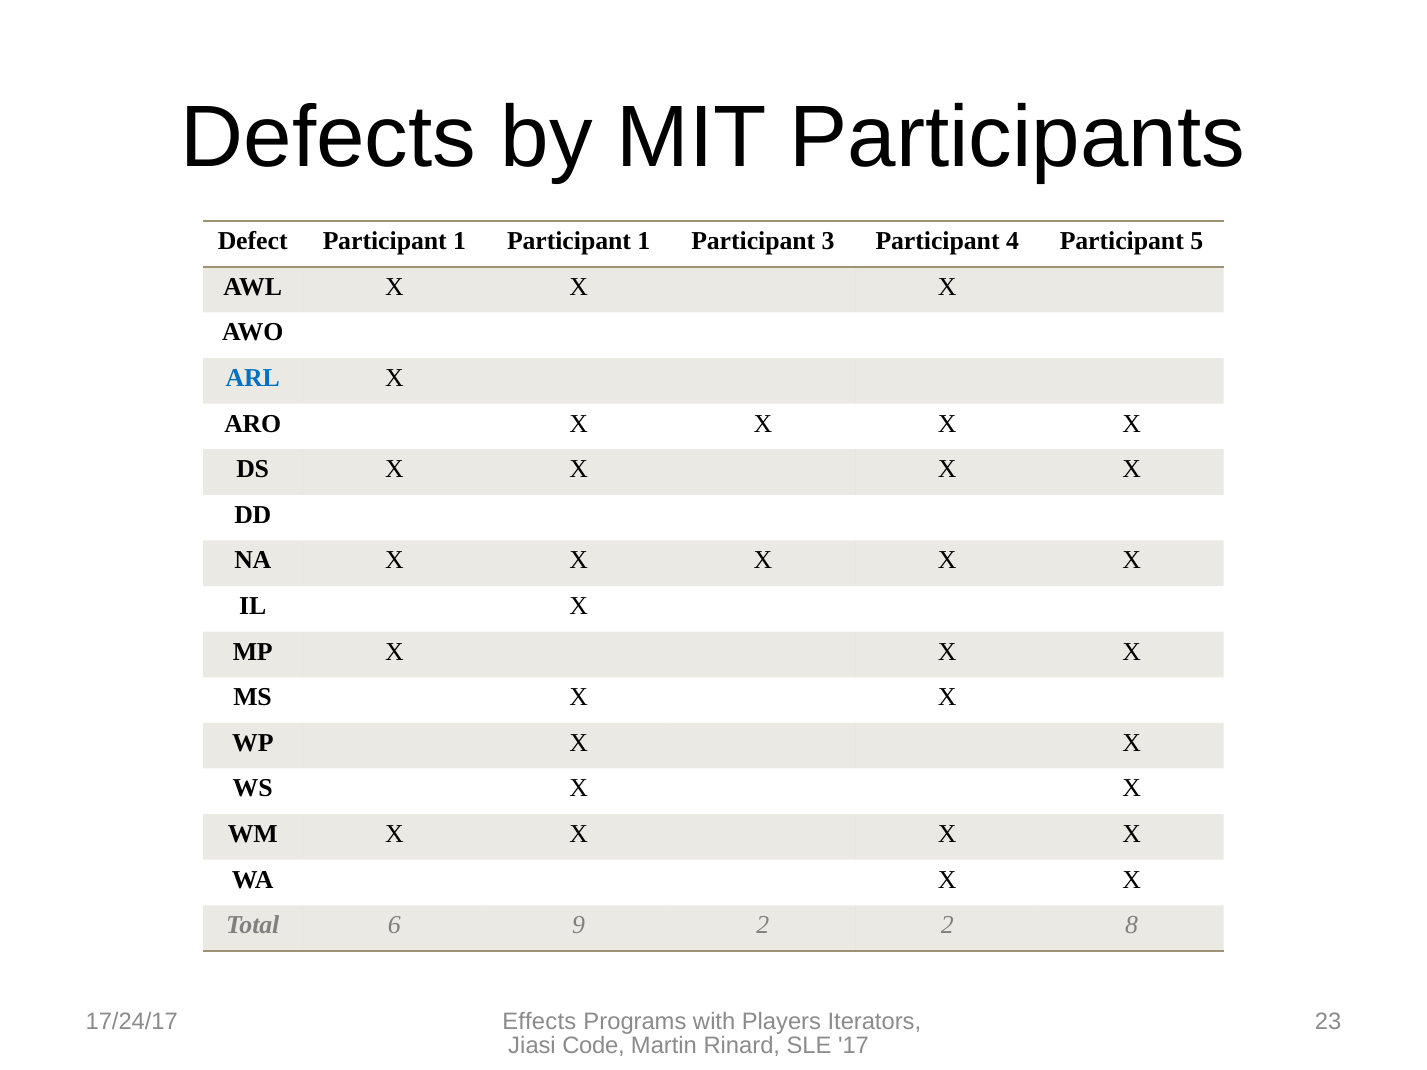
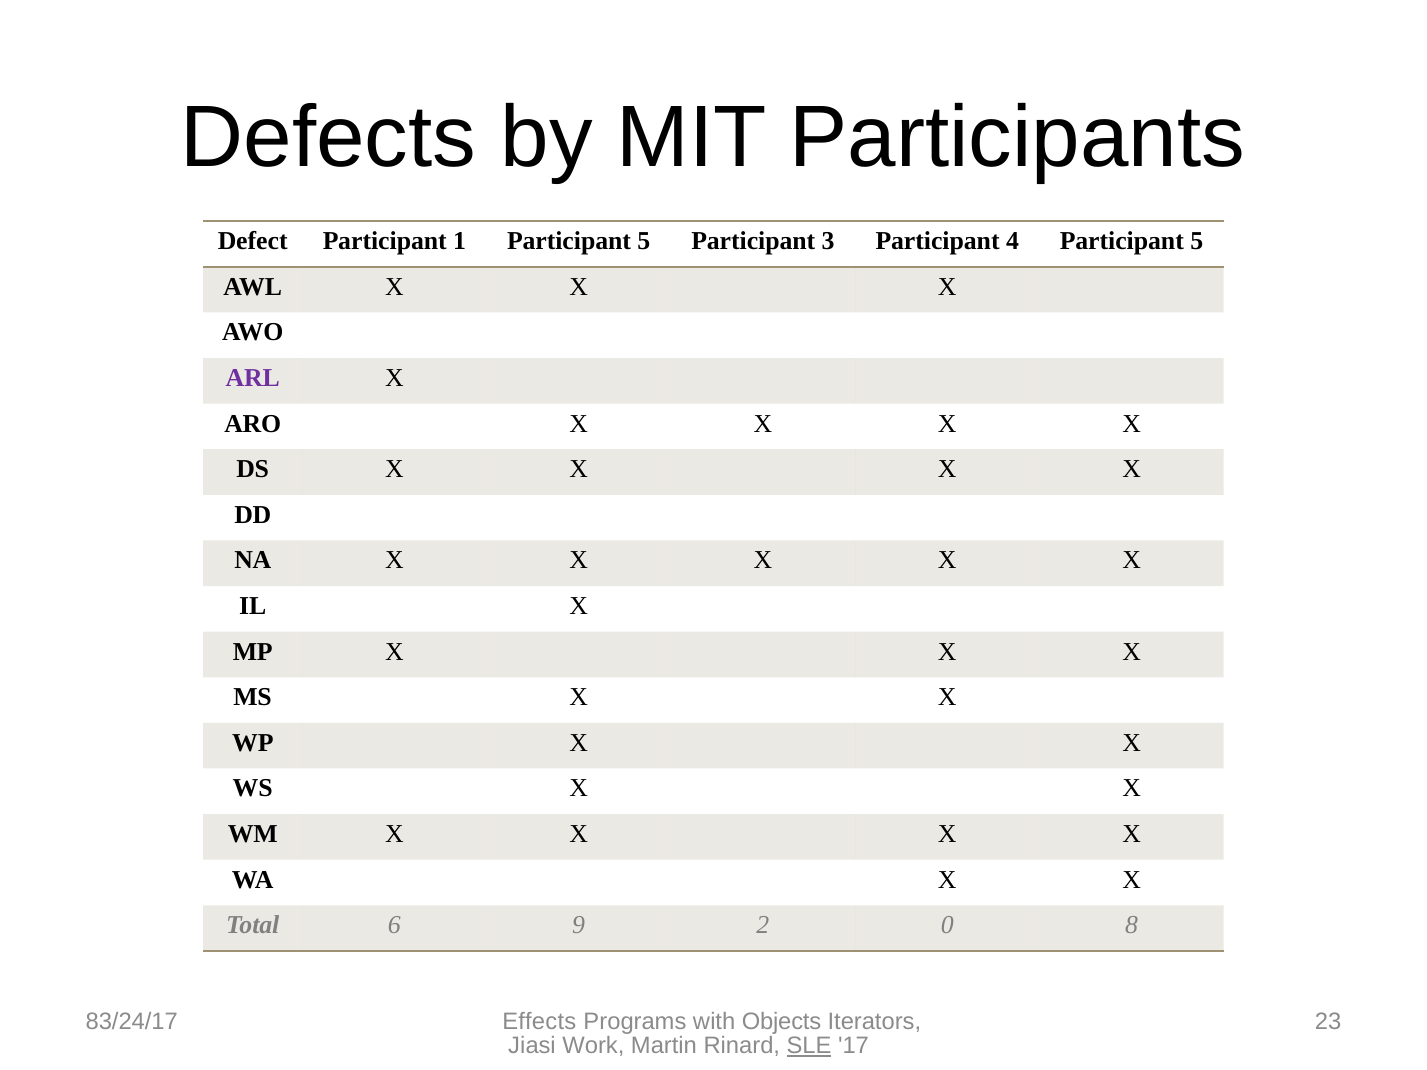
1 Participant 1: 1 -> 5 (644, 241)
ARL colour: blue -> purple (253, 378)
2 2: 2 -> 0 (947, 925)
17/24/17: 17/24/17 -> 83/24/17 (132, 1022)
Players: Players -> Objects (782, 1022)
Code: Code -> Work (593, 1046)
SLE underline: none -> present (809, 1046)
